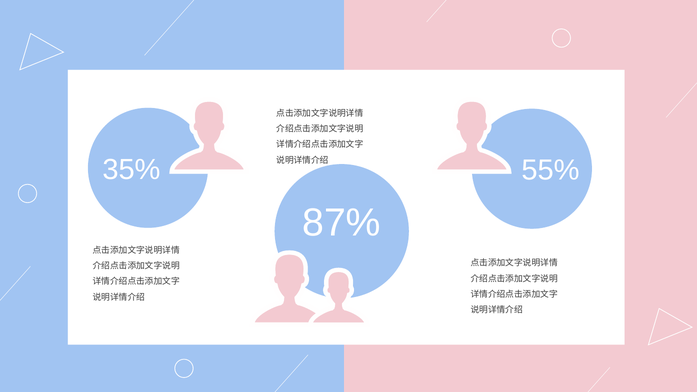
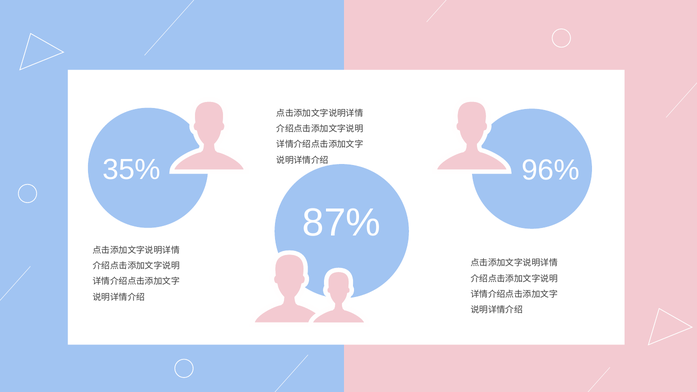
55%: 55% -> 96% (551, 170)
